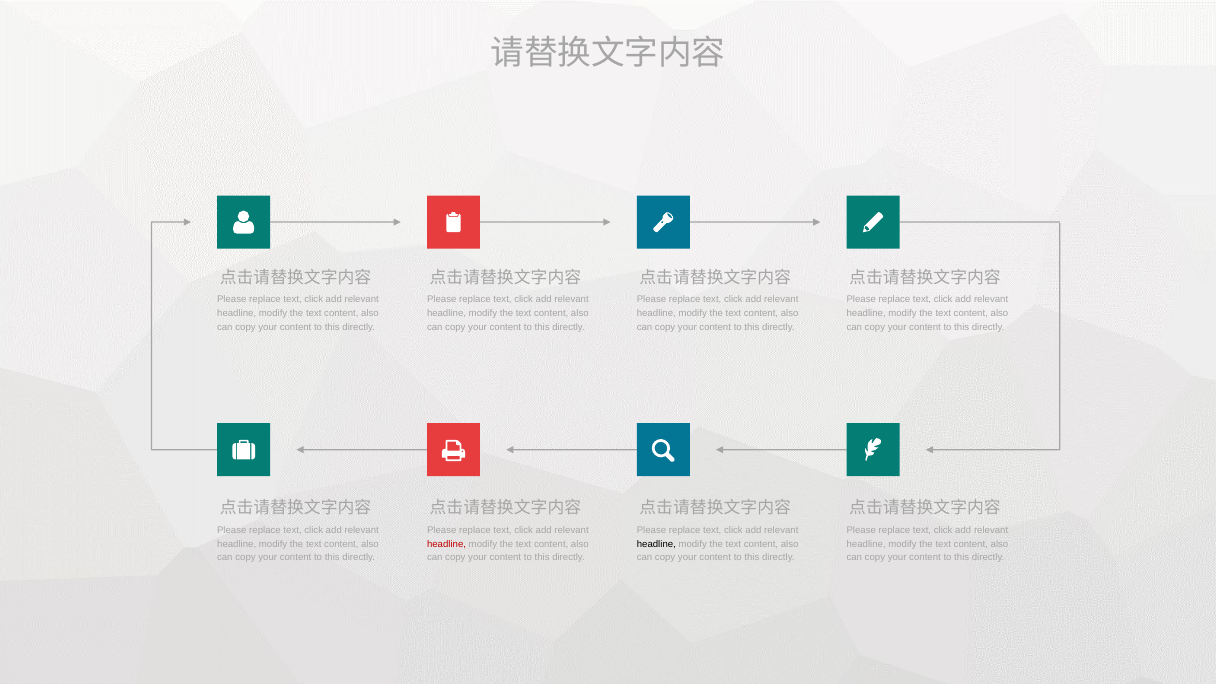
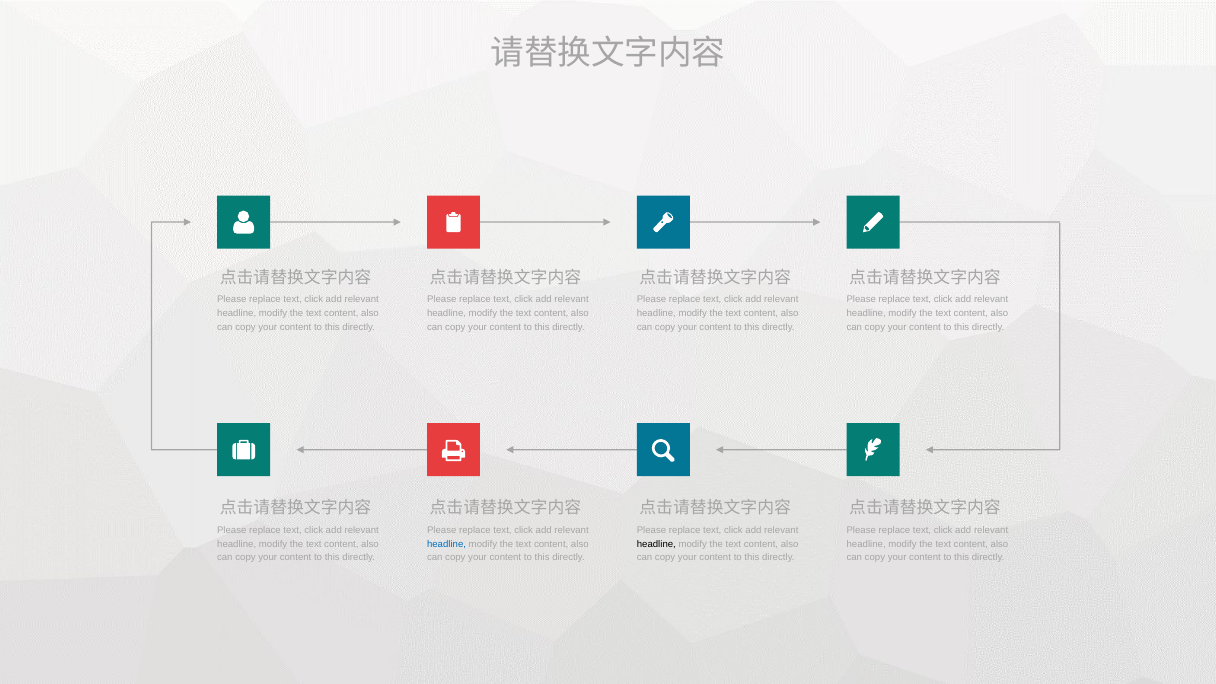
headline colour: red -> blue (447, 544)
